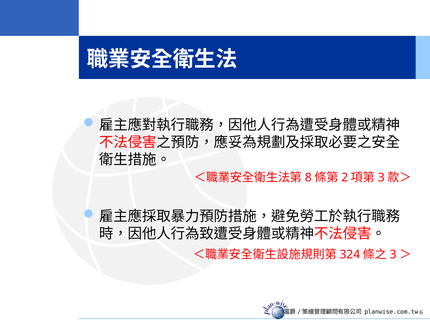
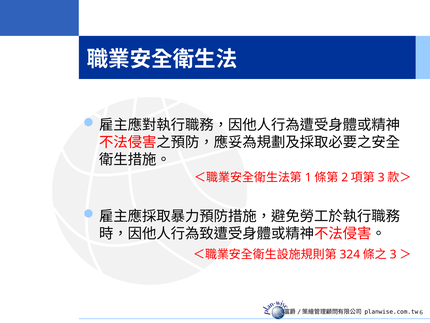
8: 8 -> 1 (308, 177)
